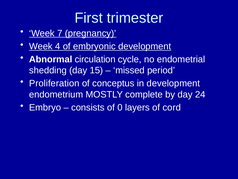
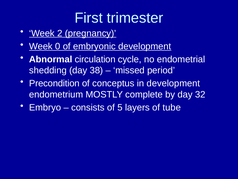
7: 7 -> 2 (60, 33)
4: 4 -> 0 (58, 46)
15: 15 -> 38 (96, 70)
Proliferation: Proliferation -> Precondition (54, 83)
24: 24 -> 32 (200, 94)
0: 0 -> 5 (120, 107)
cord: cord -> tube (172, 107)
